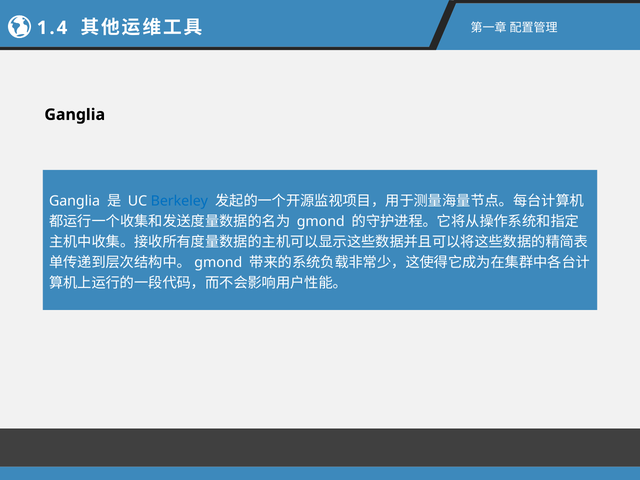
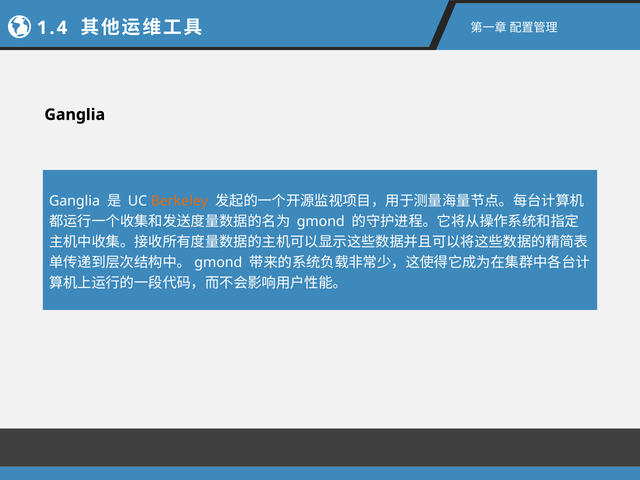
Berkeley colour: blue -> orange (179, 201)
